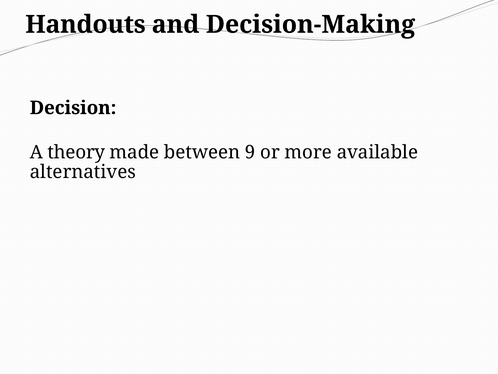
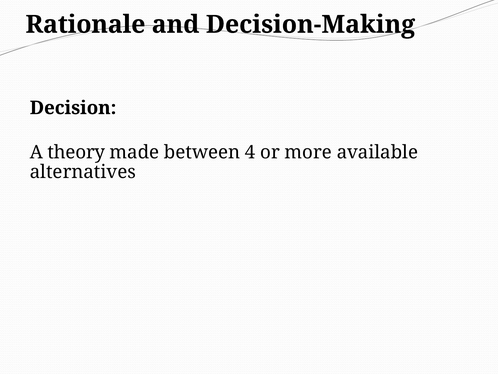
Handouts: Handouts -> Rationale (85, 25)
9: 9 -> 4 (250, 152)
